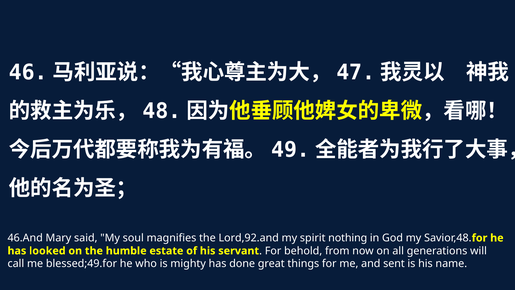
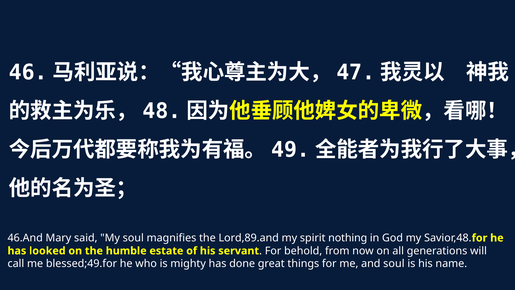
Lord,92.and: Lord,92.and -> Lord,89.and (249, 238)
and sent: sent -> soul (394, 263)
